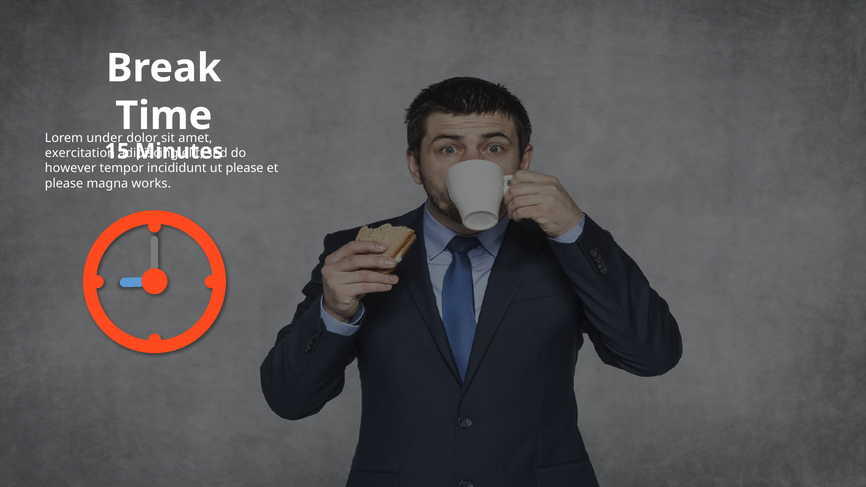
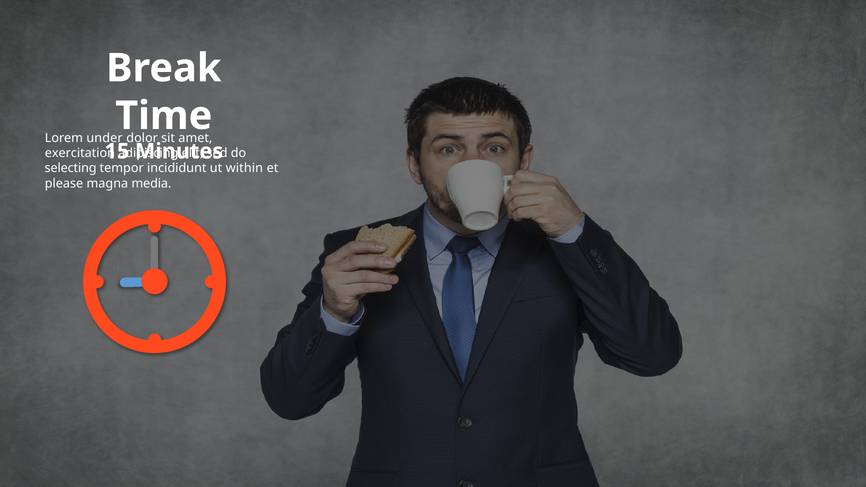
however: however -> selecting (71, 168)
please: please -> within (244, 168)
works: works -> media (151, 183)
